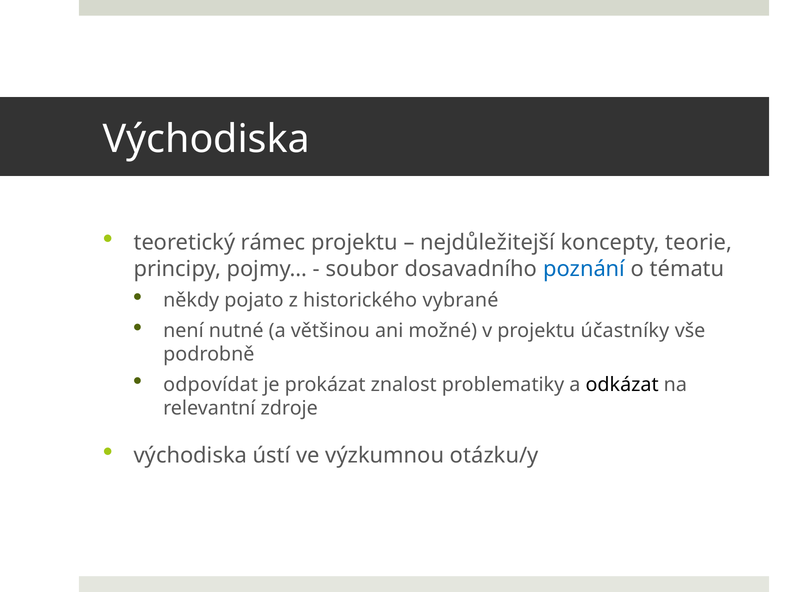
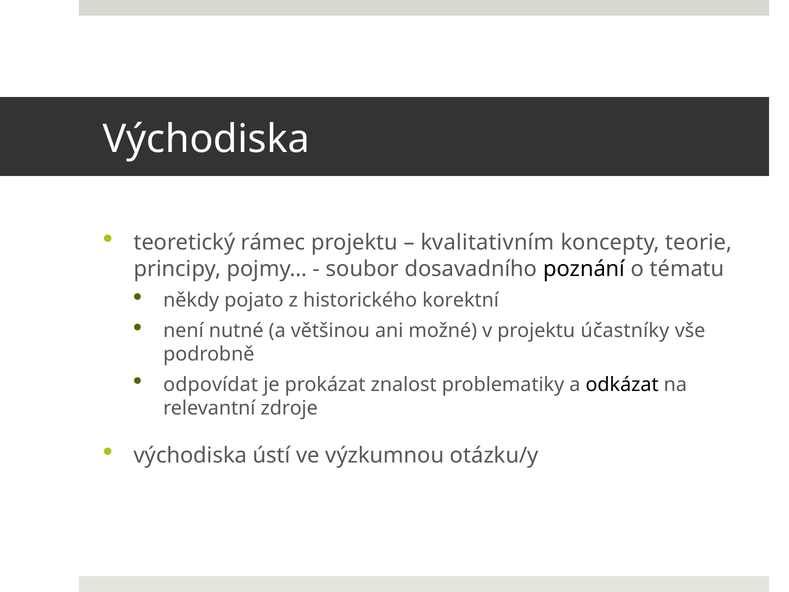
nejdůležitejší: nejdůležitejší -> kvalitativním (487, 243)
poznání colour: blue -> black (584, 269)
vybrané: vybrané -> korektní (461, 300)
